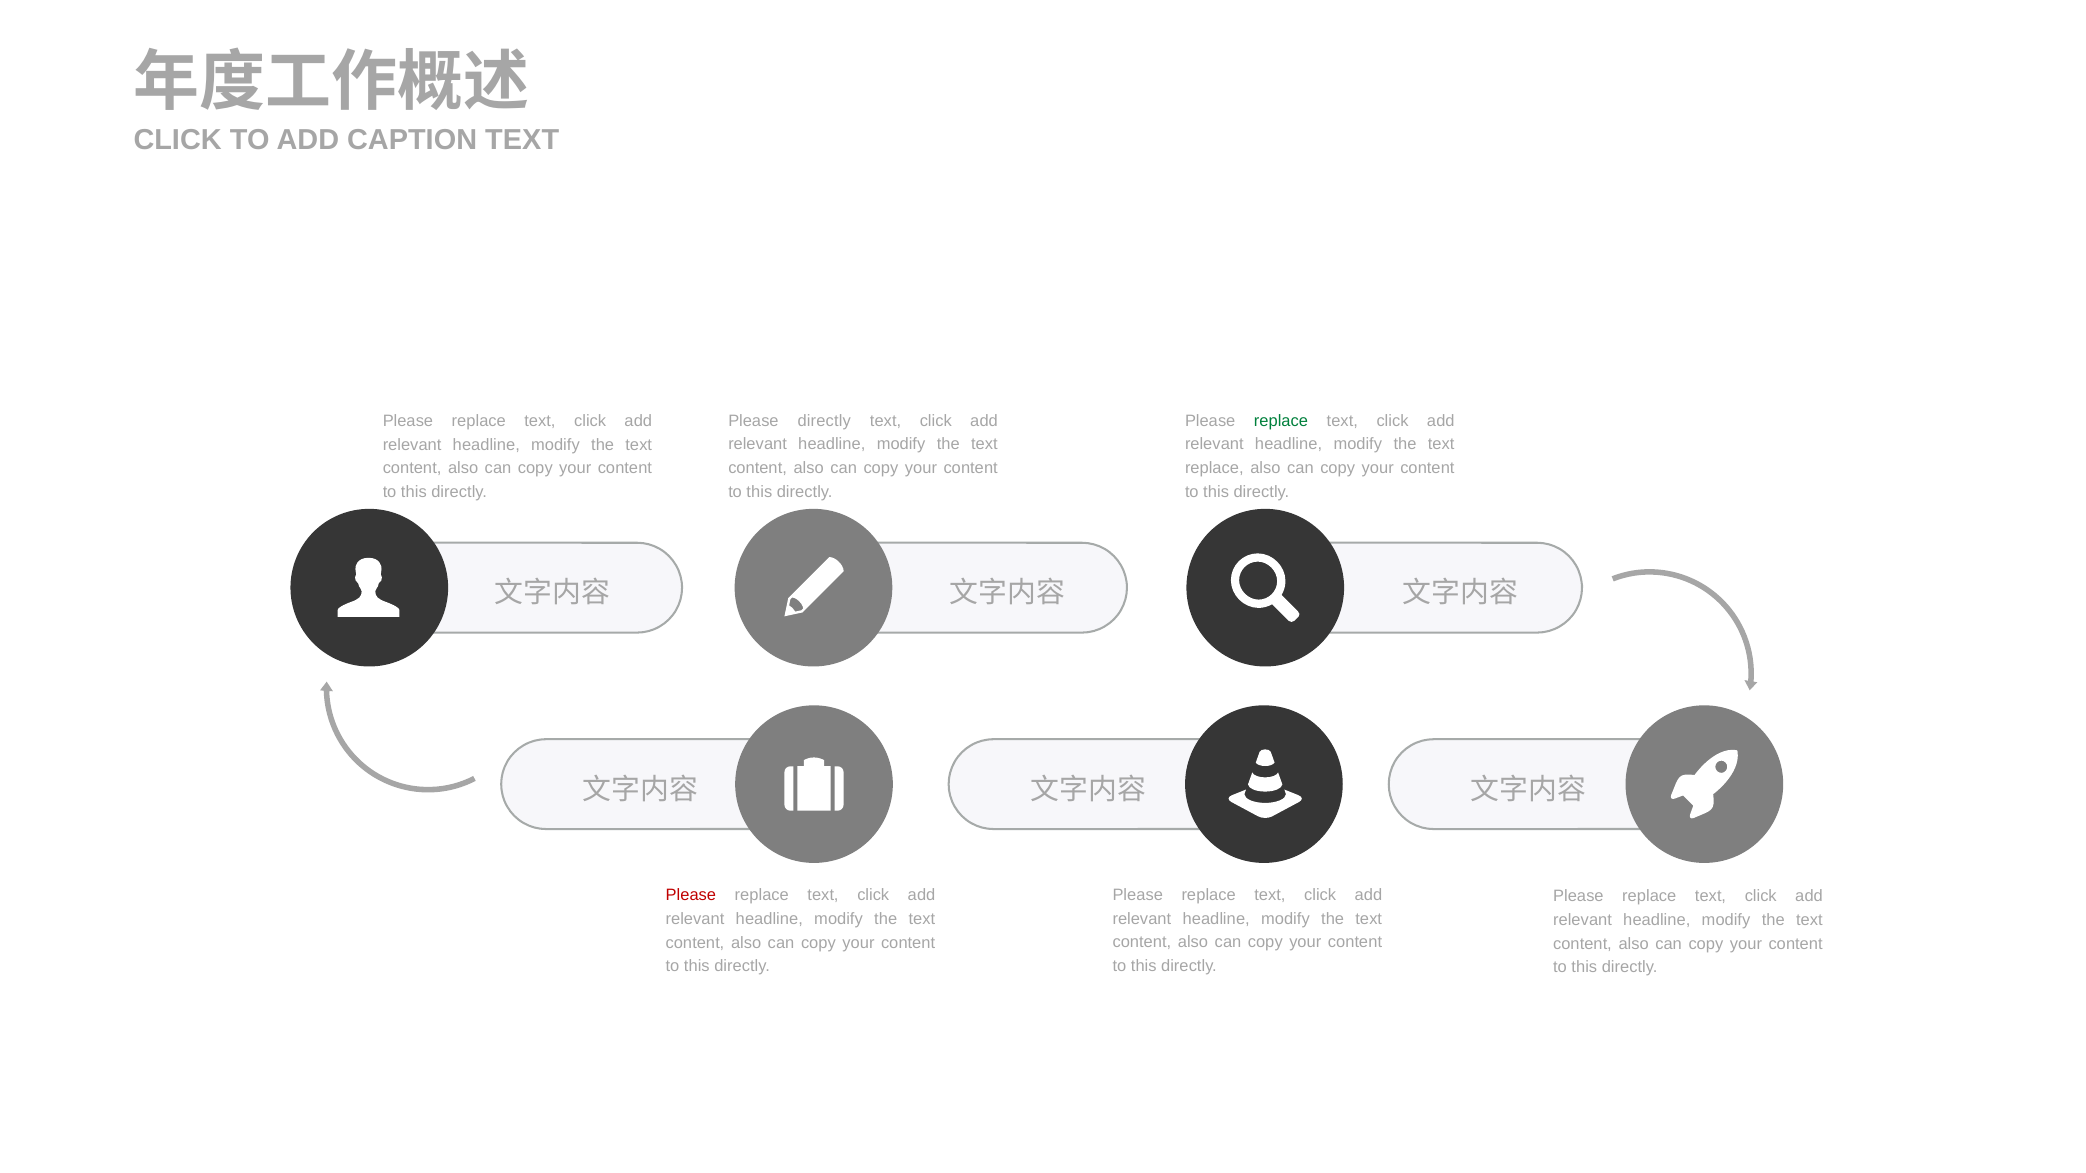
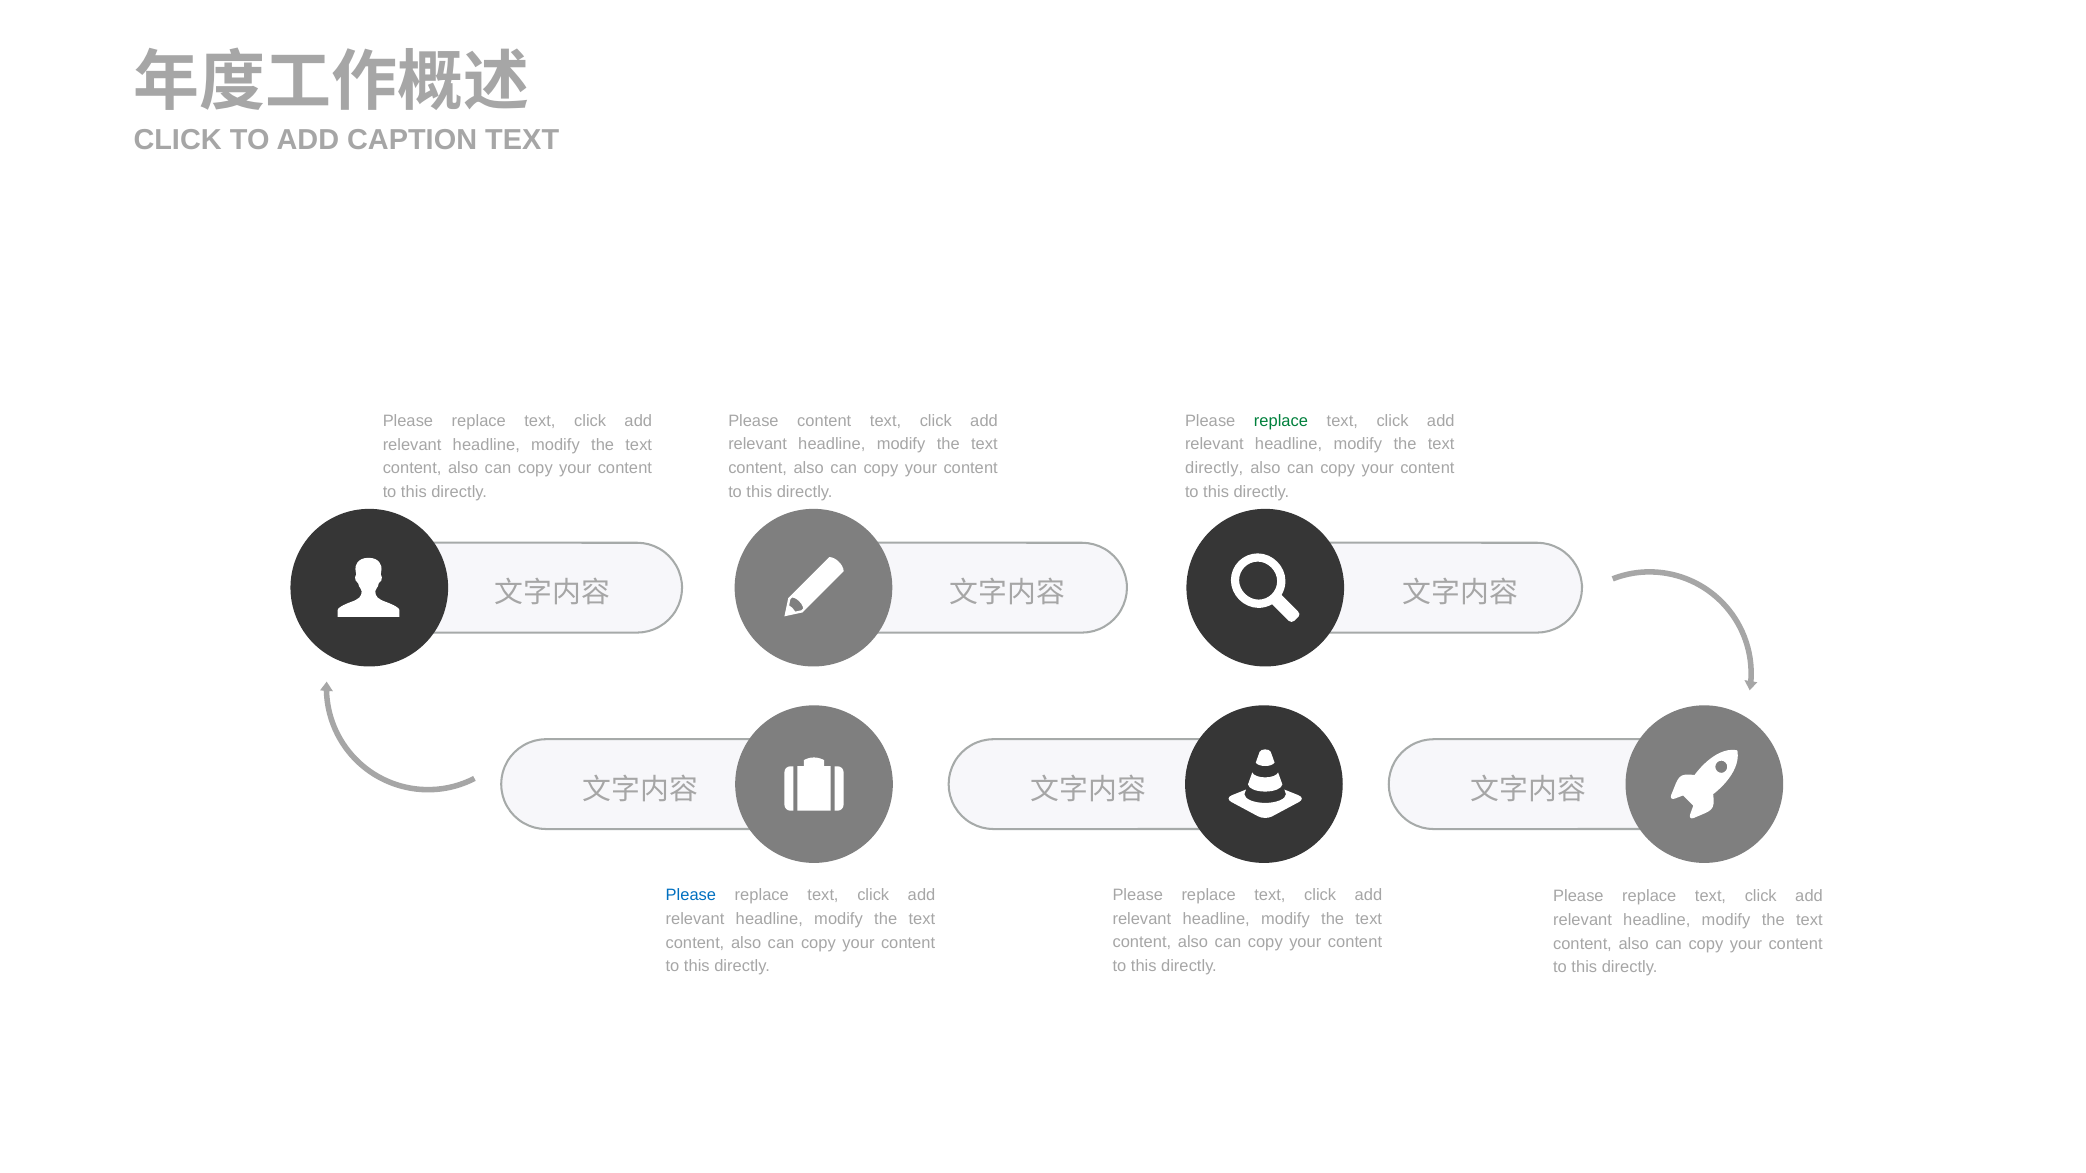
Please directly: directly -> content (824, 421)
replace: replace -> directly (1214, 468)
Please colour: red -> blue (691, 896)
